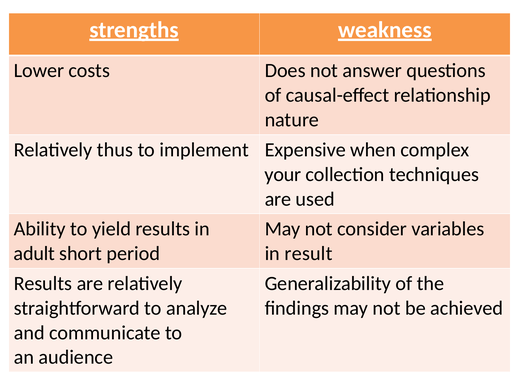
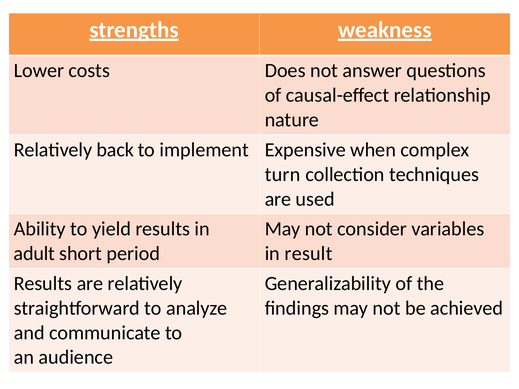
thus: thus -> back (115, 150)
your: your -> turn (283, 174)
